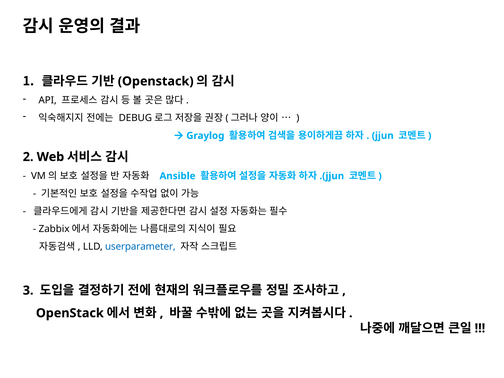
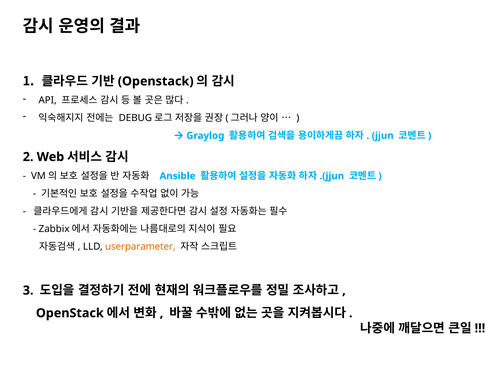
userparameter colour: blue -> orange (140, 247)
